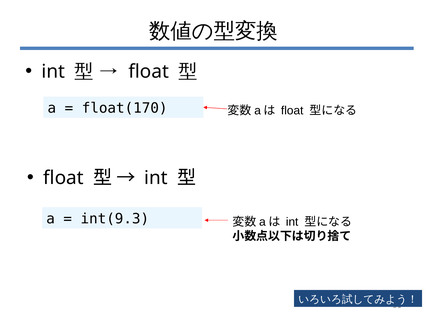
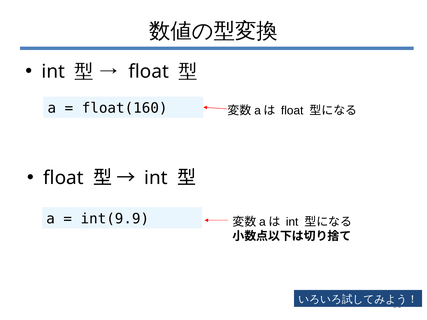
float(170: float(170 -> float(160 (125, 108)
int(9.3: int(9.3 -> int(9.9 (115, 219)
